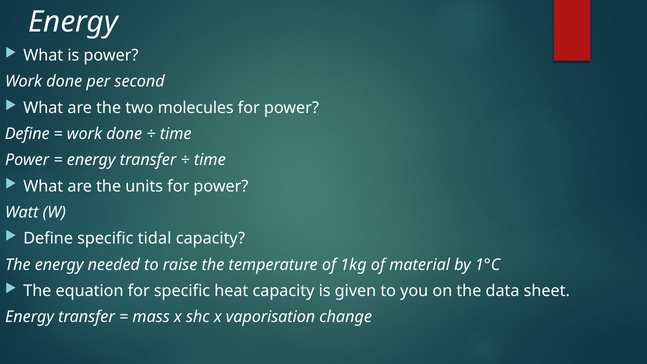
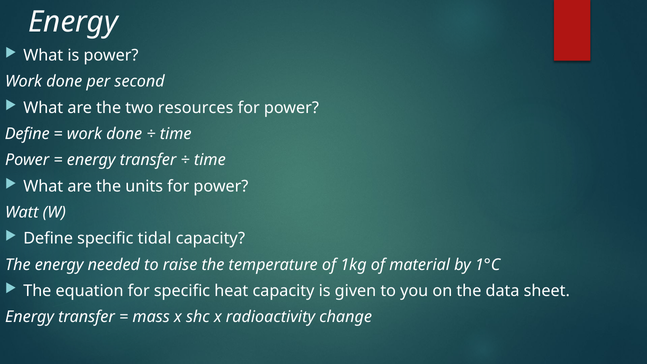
molecules: molecules -> resources (196, 108)
vaporisation: vaporisation -> radioactivity (270, 317)
